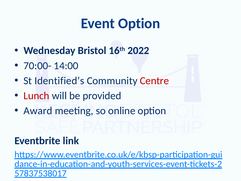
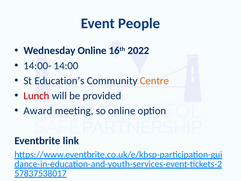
Event Option: Option -> People (139, 23)
Wednesday Bristol: Bristol -> Online (92, 51)
70:00-: 70:00- -> 14:00- (37, 66)
Identified’s: Identified’s -> Education’s (59, 81)
Centre colour: red -> orange (154, 81)
